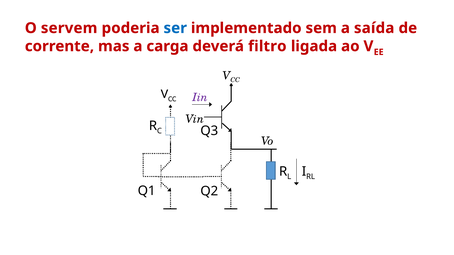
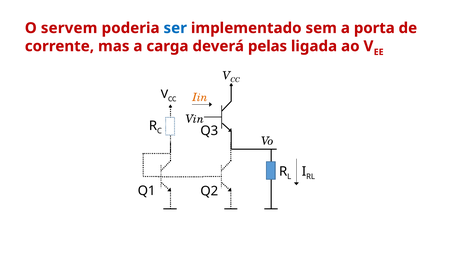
saída: saída -> porta (374, 28)
filtro: filtro -> pelas (267, 46)
Iin colour: purple -> orange (200, 98)
